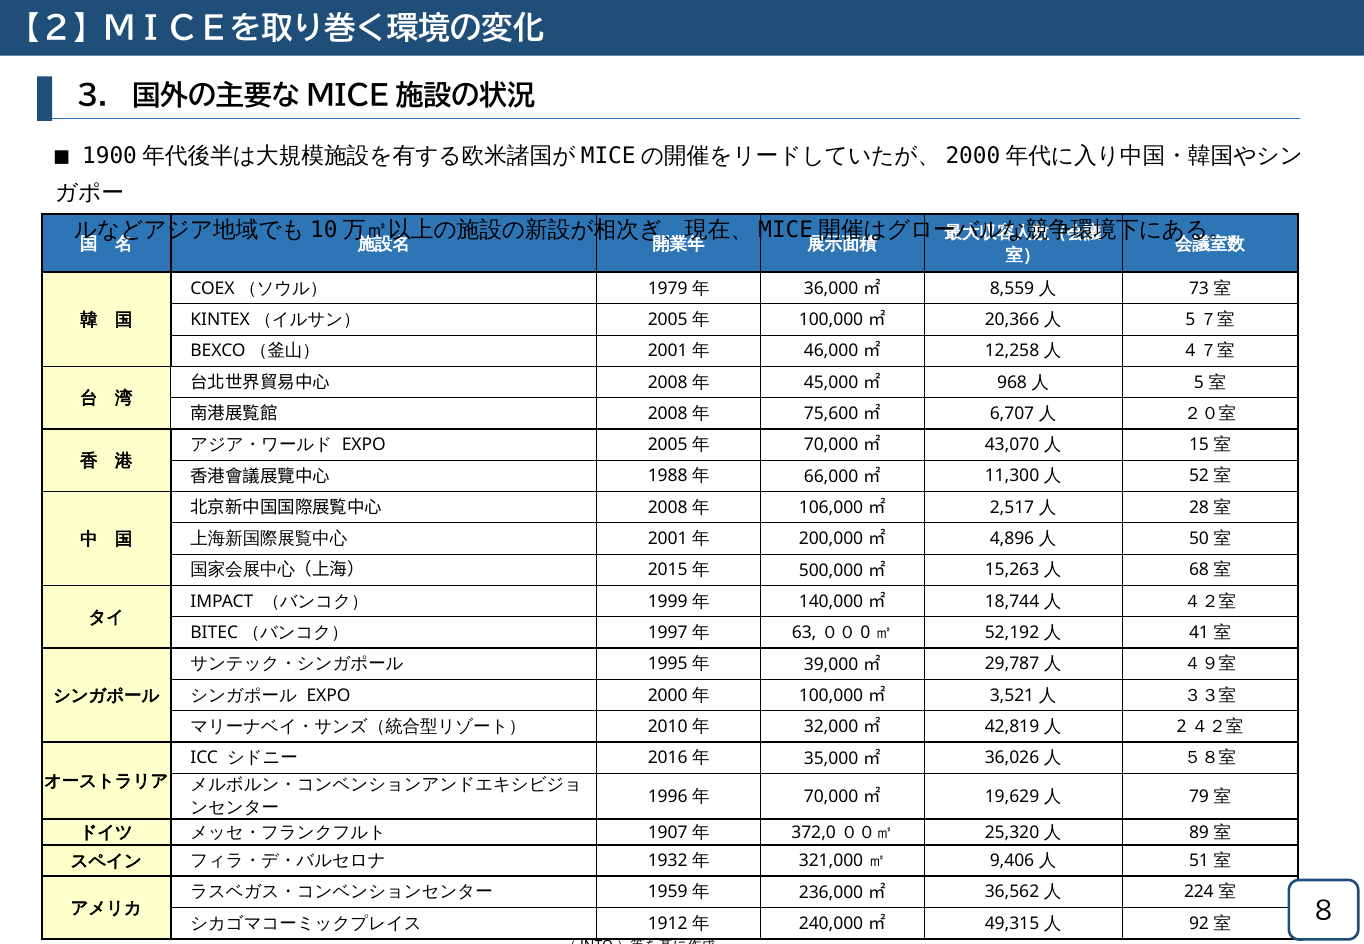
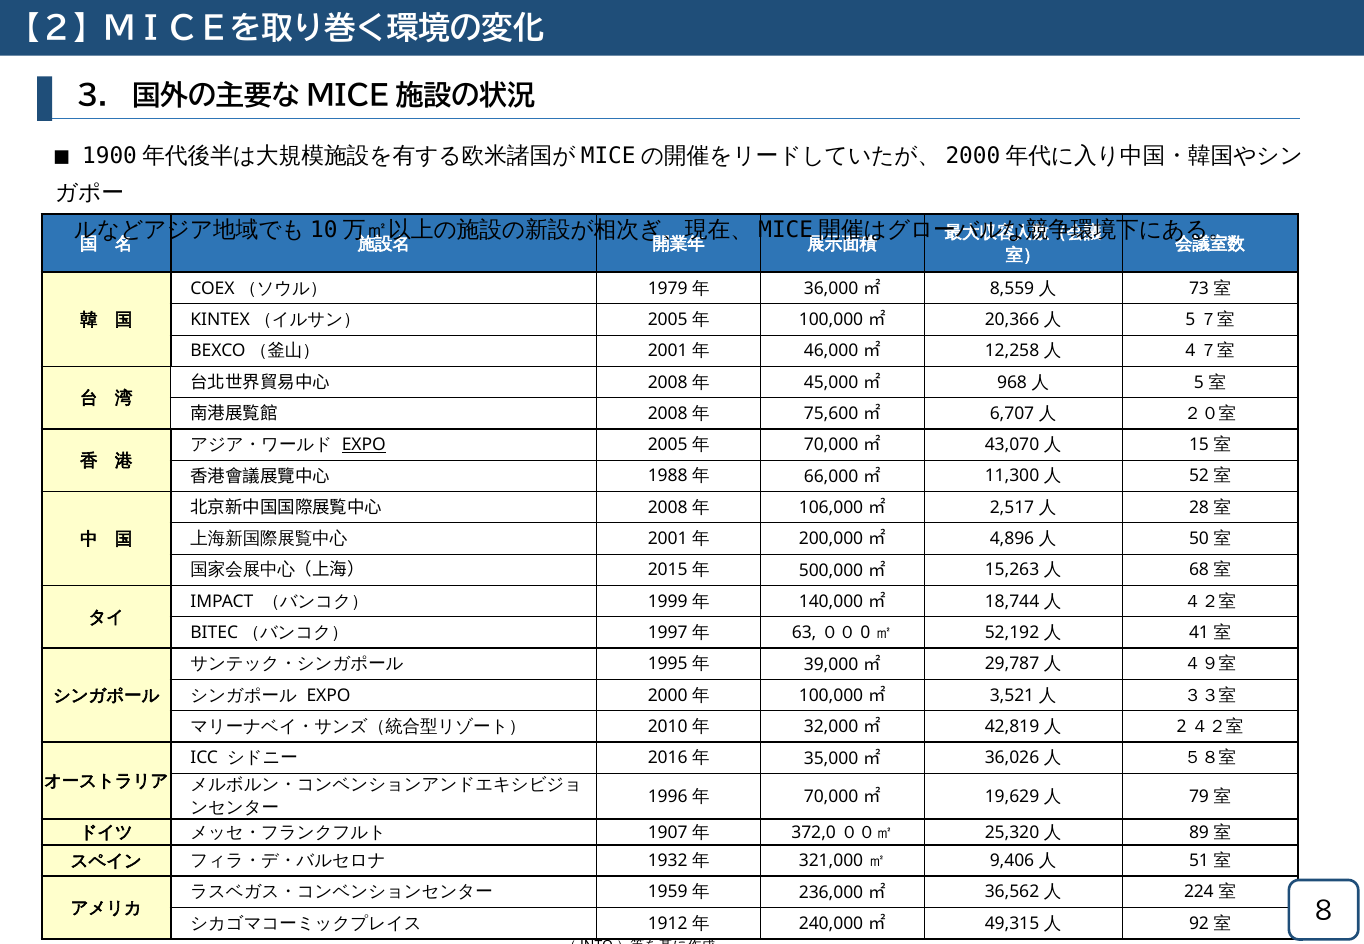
EXPO underline: none -> present (364, 445)
